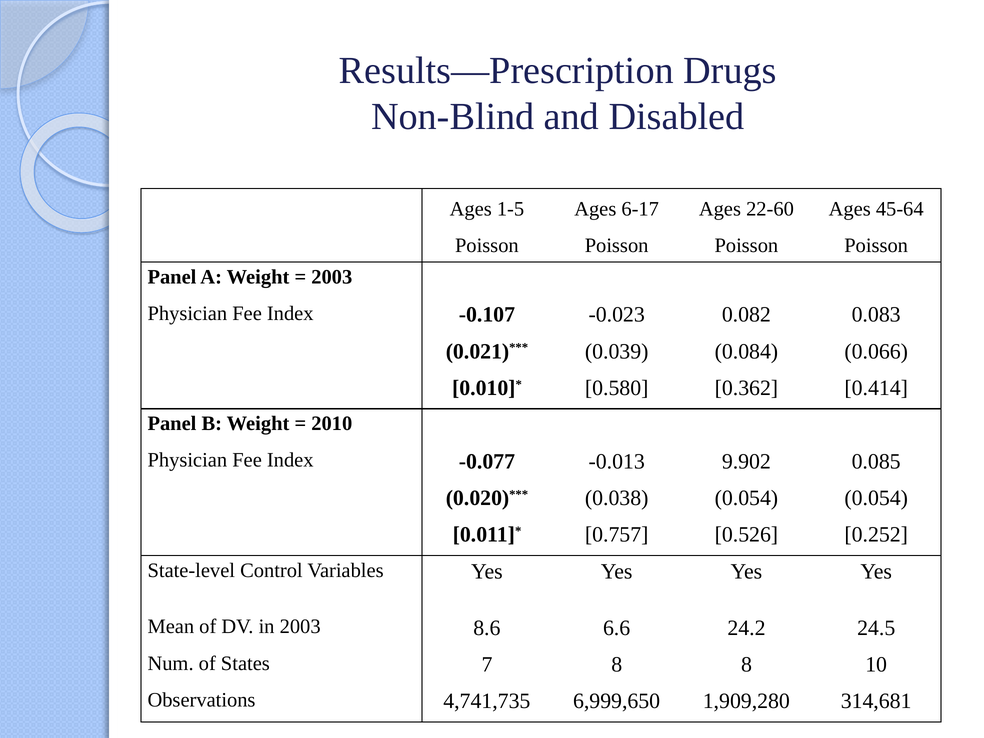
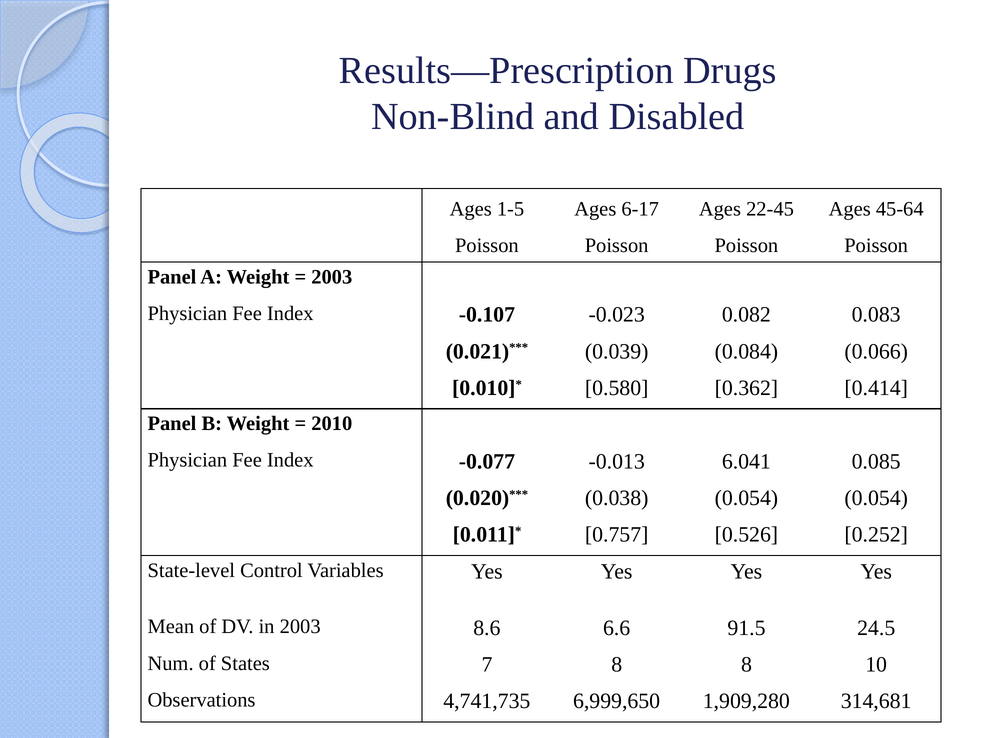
22-60: 22-60 -> 22-45 (770, 209)
9.902: 9.902 -> 6.041 (746, 461)
24.2: 24.2 -> 91.5 (746, 628)
